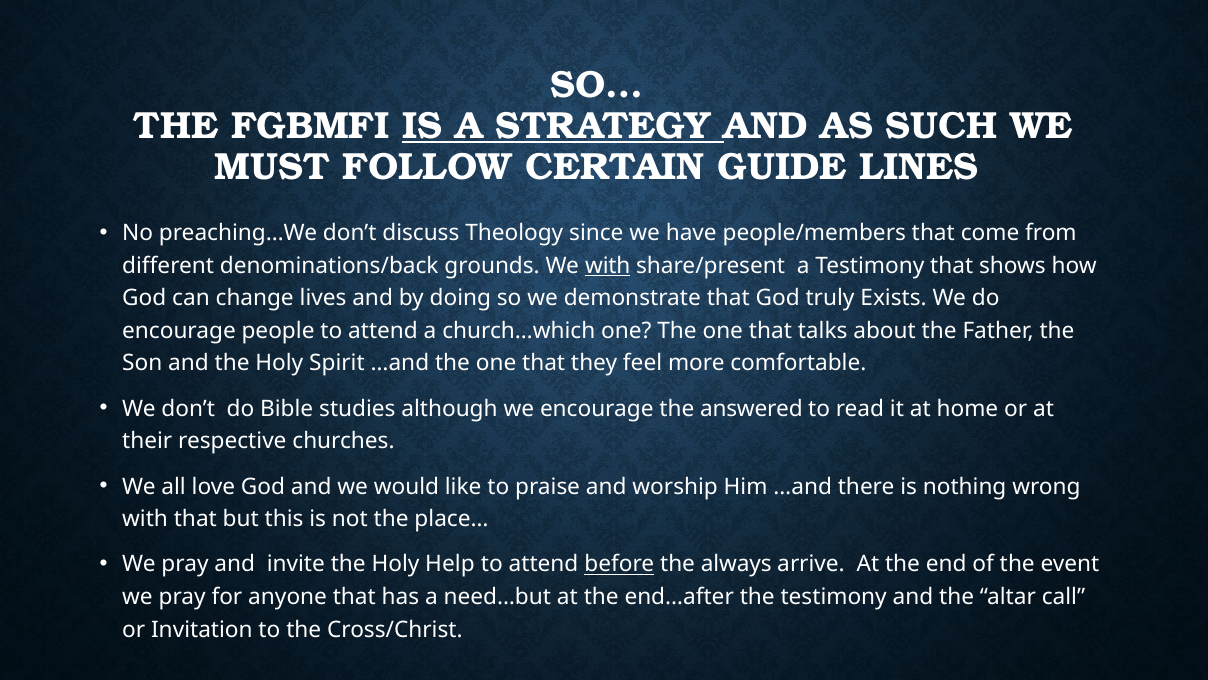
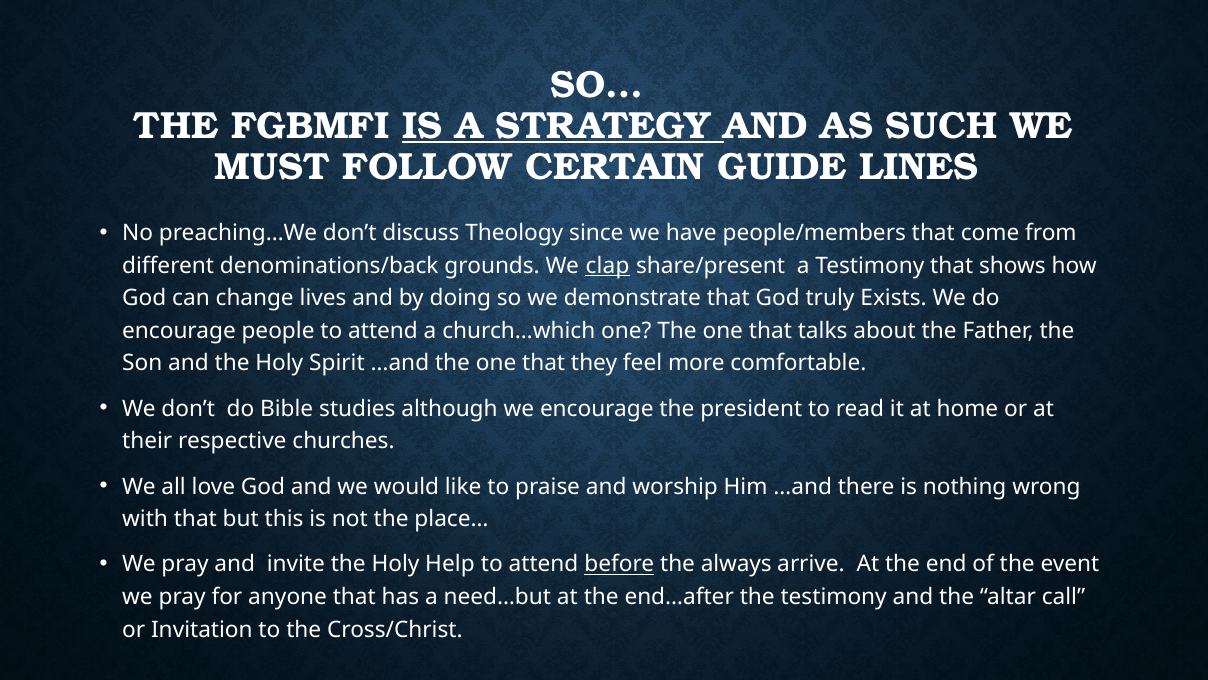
We with: with -> clap (608, 265)
answered: answered -> president (751, 408)
